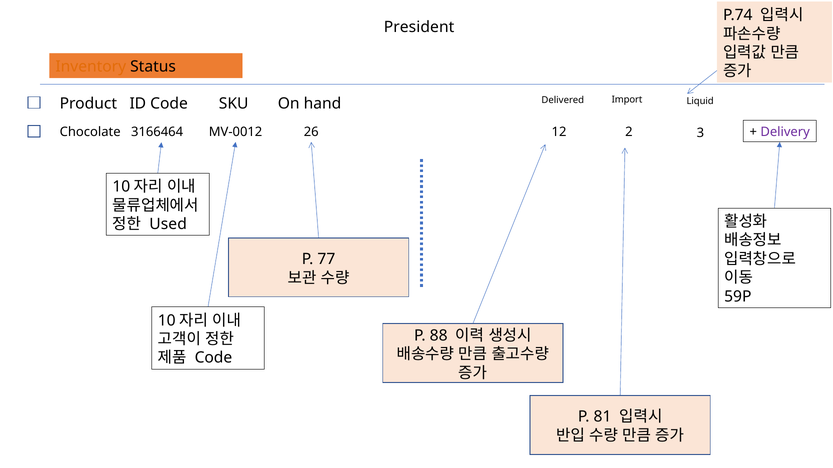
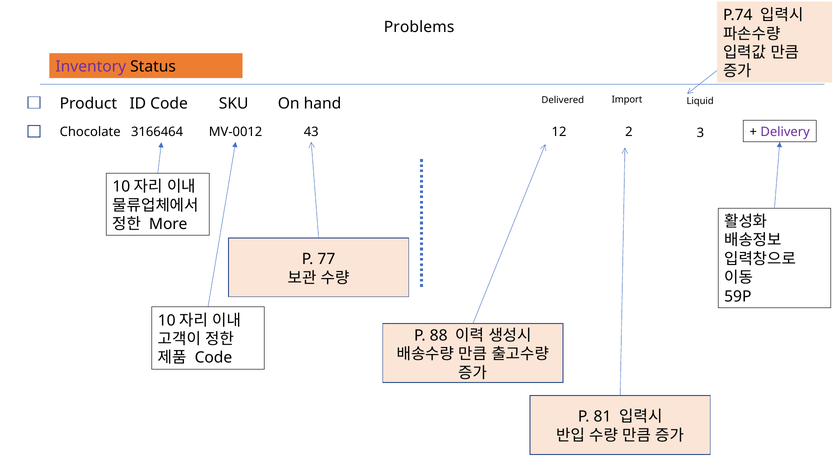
President: President -> Problems (419, 27)
Inventory colour: orange -> purple (91, 67)
26: 26 -> 43 (311, 132)
Used: Used -> More (168, 224)
